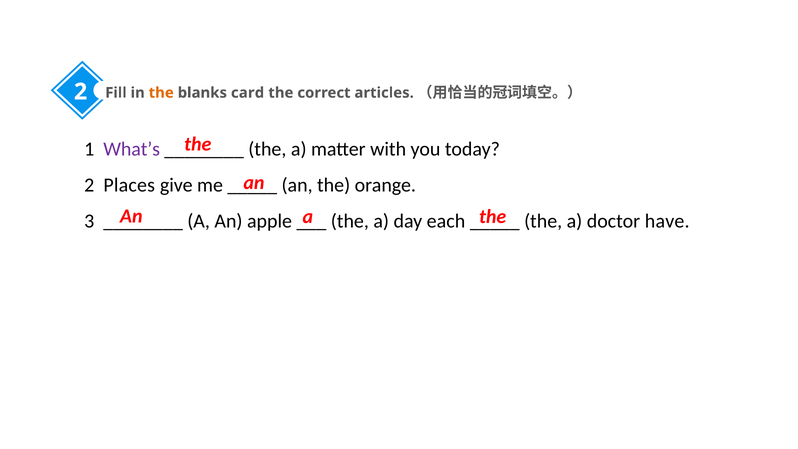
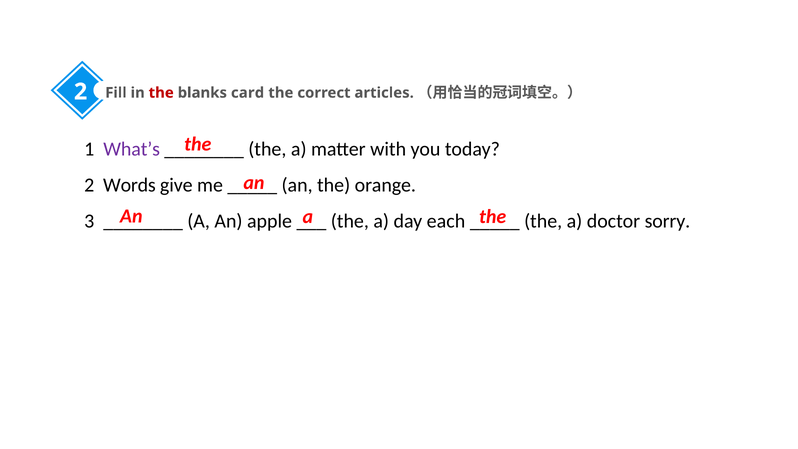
the colour: orange -> red (161, 93)
Places: Places -> Words (129, 185)
have: have -> sorry (667, 221)
